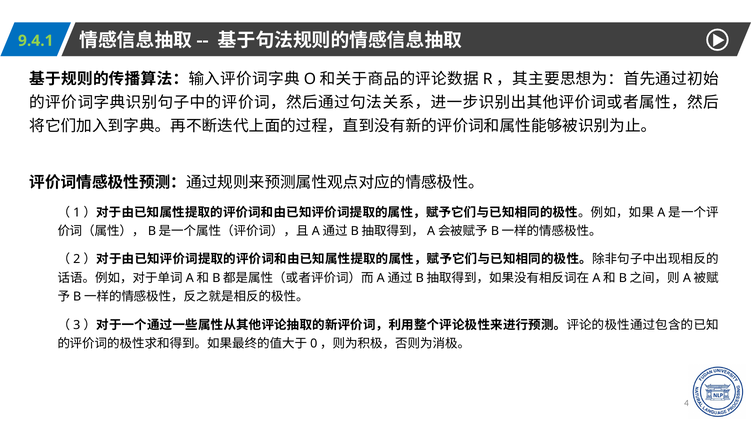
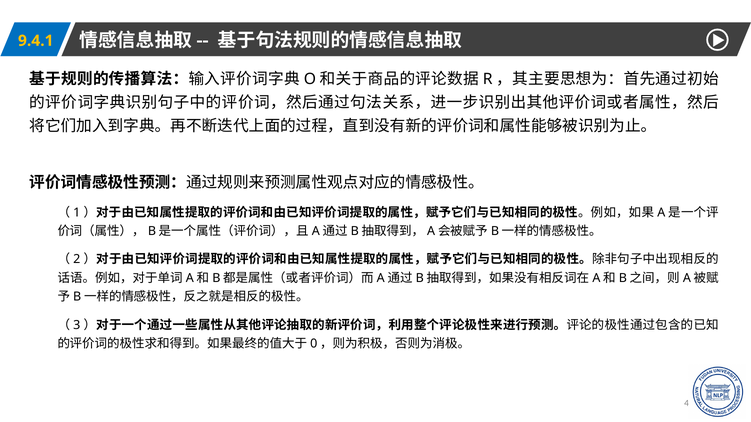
9.4.1 colour: light green -> yellow (36, 41)
